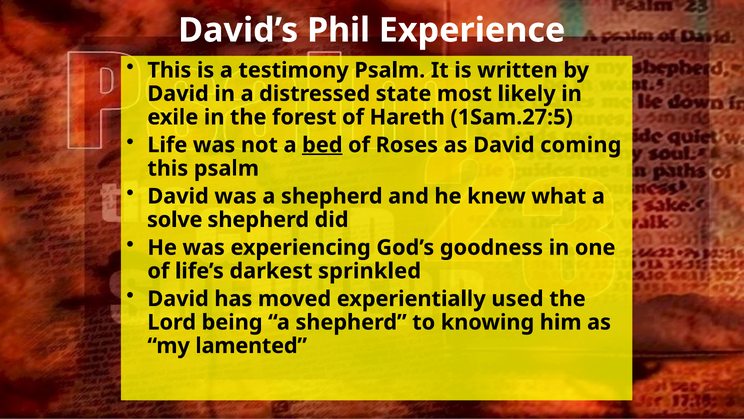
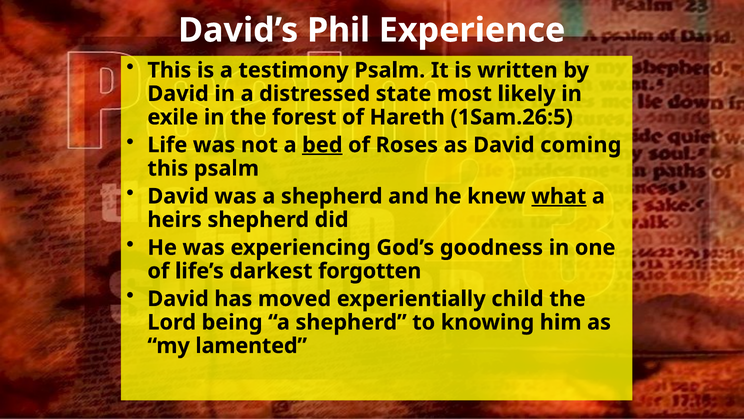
1Sam.27:5: 1Sam.27:5 -> 1Sam.26:5 (512, 117)
what underline: none -> present (559, 196)
solve: solve -> heirs (175, 220)
sprinkled: sprinkled -> forgotten (370, 271)
used: used -> child (517, 299)
